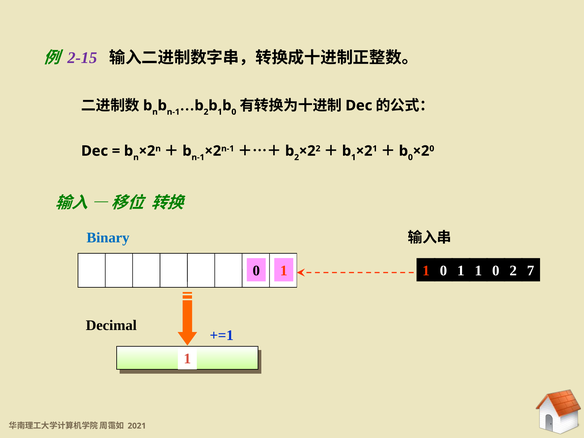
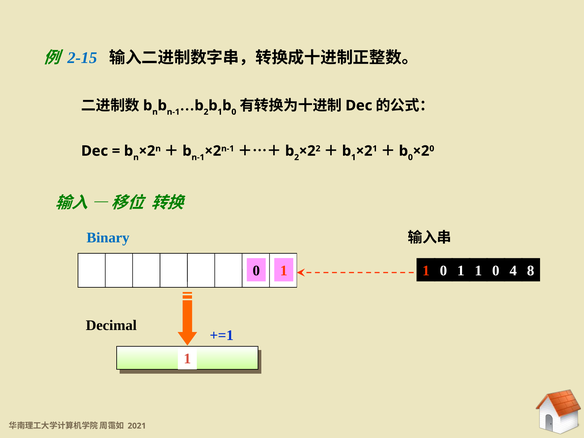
2-15 colour: purple -> blue (82, 58)
0 2: 2 -> 4 (513, 271)
7: 7 -> 8 (531, 271)
